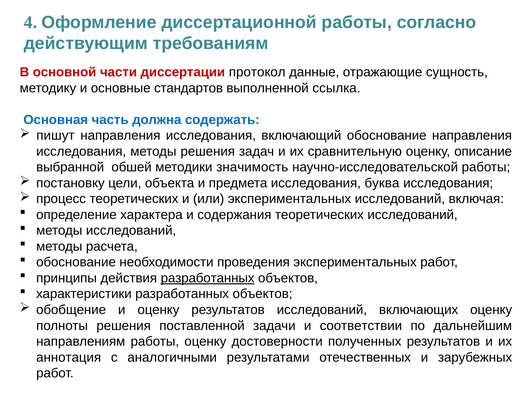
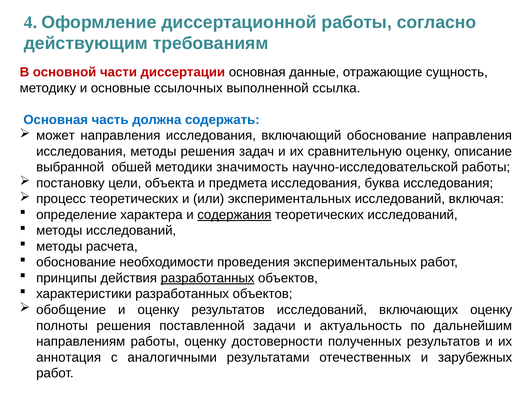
диссертации протокол: протокол -> основная (257, 72)
стандартов: стандартов -> ссылочных (188, 88)
пишут: пишут -> может (56, 136)
содержания underline: none -> present (234, 215)
соответствии: соответствии -> актуальность (361, 326)
